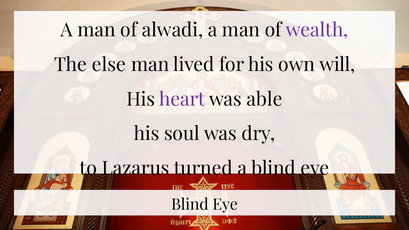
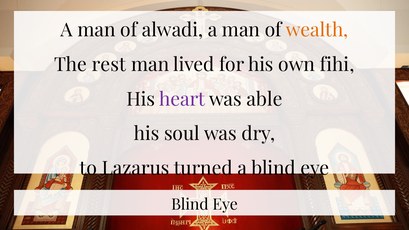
wealth colour: purple -> orange (317, 30)
else: else -> rest (109, 65)
will: will -> fihi (337, 65)
